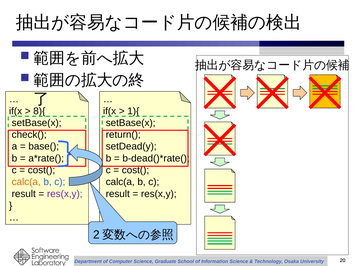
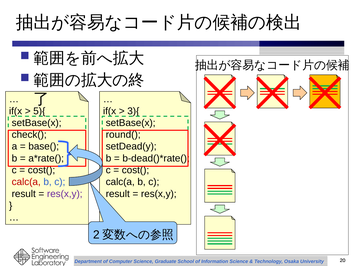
8){: 8){ -> 5){ (39, 111)
1){: 1){ -> 3){ (133, 111)
return(: return( -> round( (123, 134)
calc(a colour: orange -> red (26, 182)
